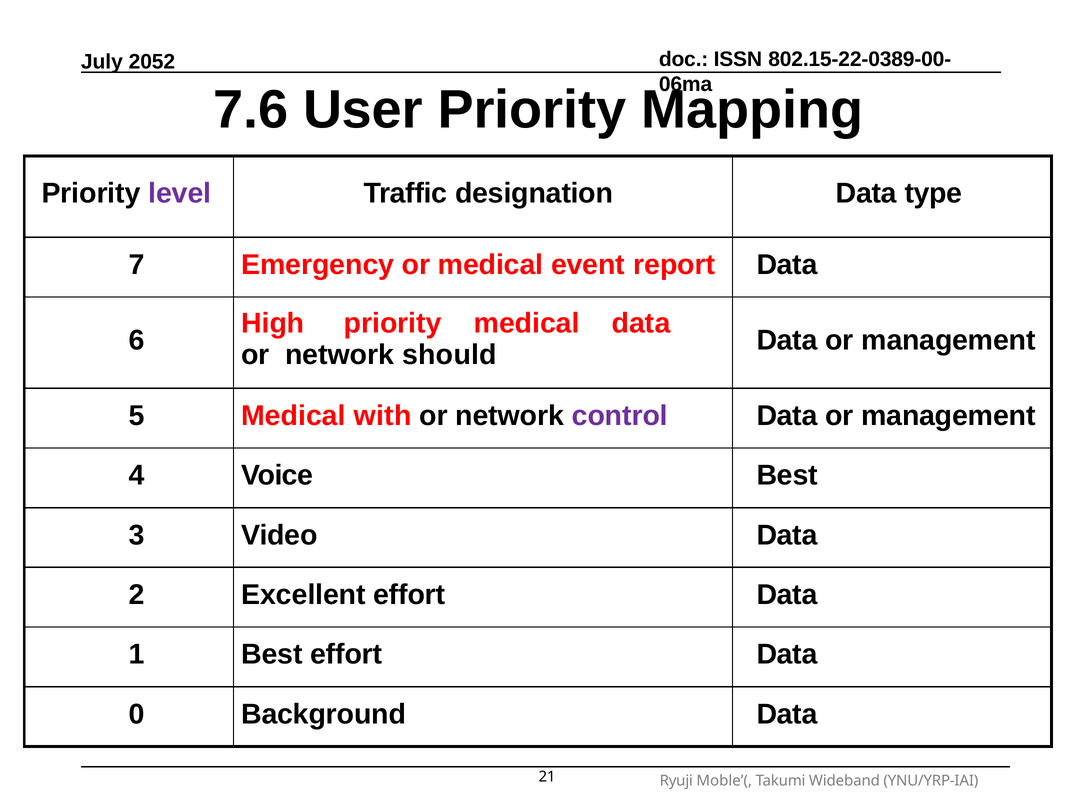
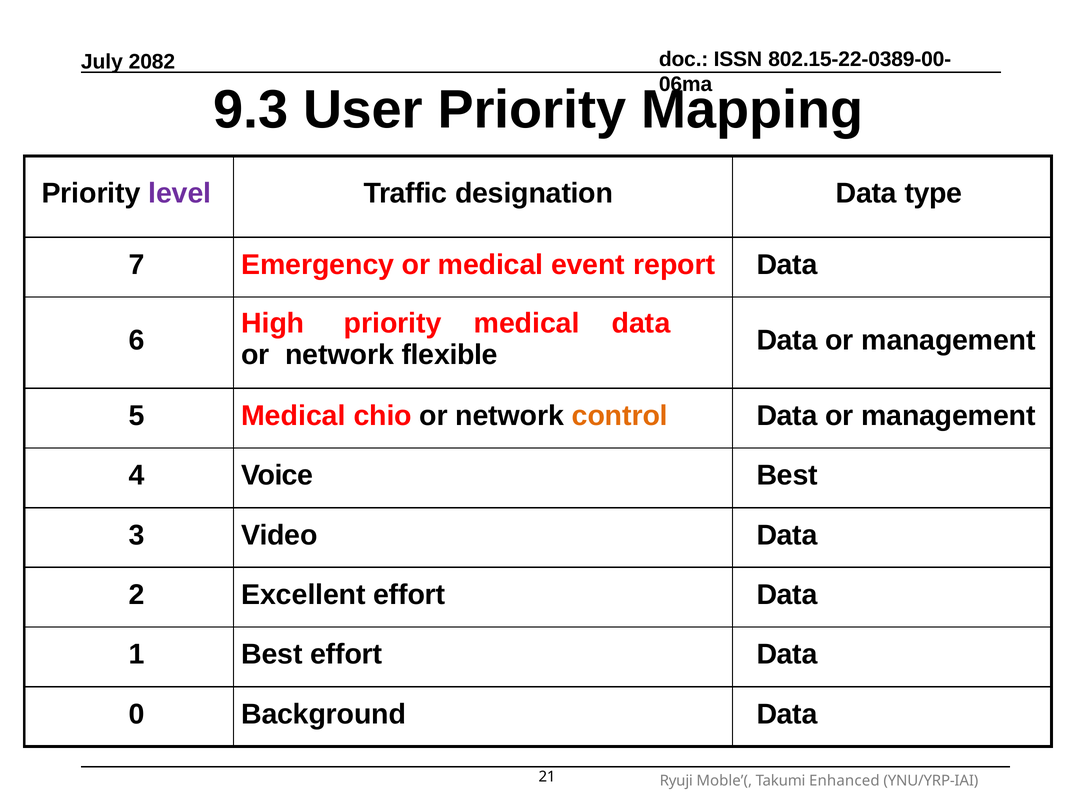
2052: 2052 -> 2082 (152, 62)
7.6: 7.6 -> 9.3 (251, 110)
should: should -> flexible (450, 355)
with: with -> chio (383, 416)
control colour: purple -> orange (620, 416)
Wideband: Wideband -> Enhanced (844, 780)
